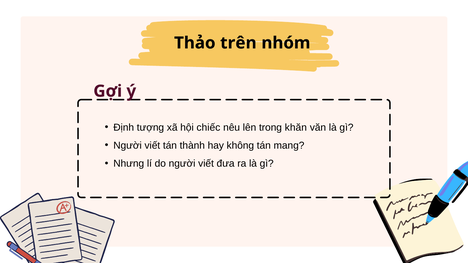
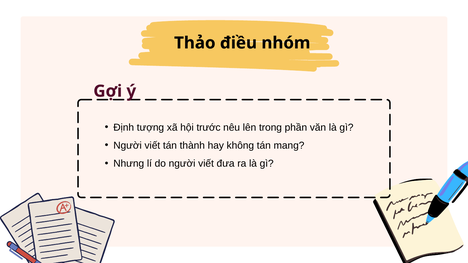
trên: trên -> điều (238, 43)
chiếc: chiếc -> trước (209, 128)
khăn: khăn -> phần (296, 128)
